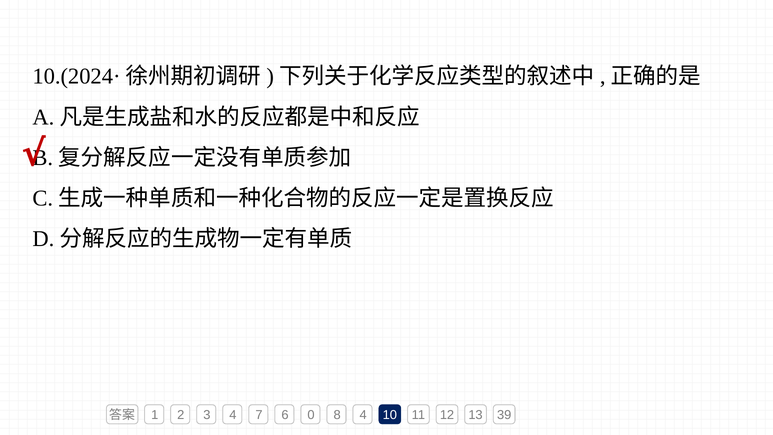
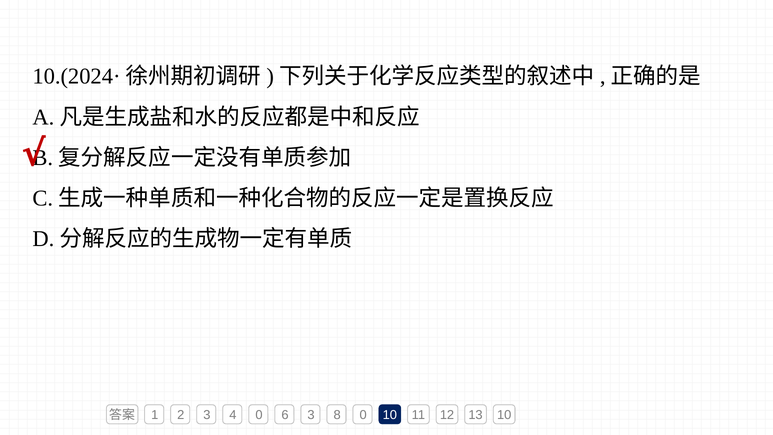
4 7: 7 -> 0 (259, 415)
6 0: 0 -> 3 (311, 415)
8 4: 4 -> 0 (363, 415)
13 39: 39 -> 10 (504, 415)
